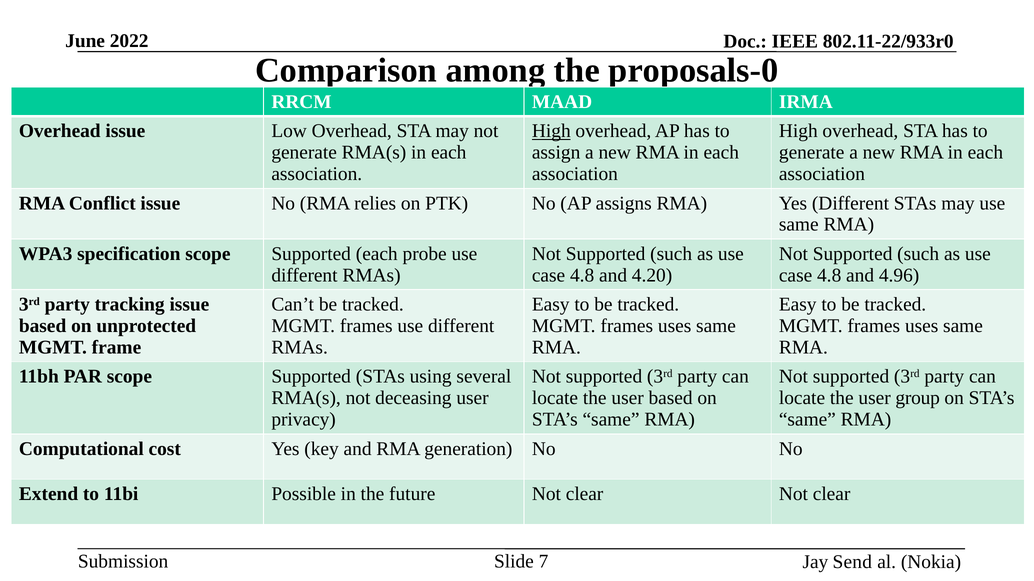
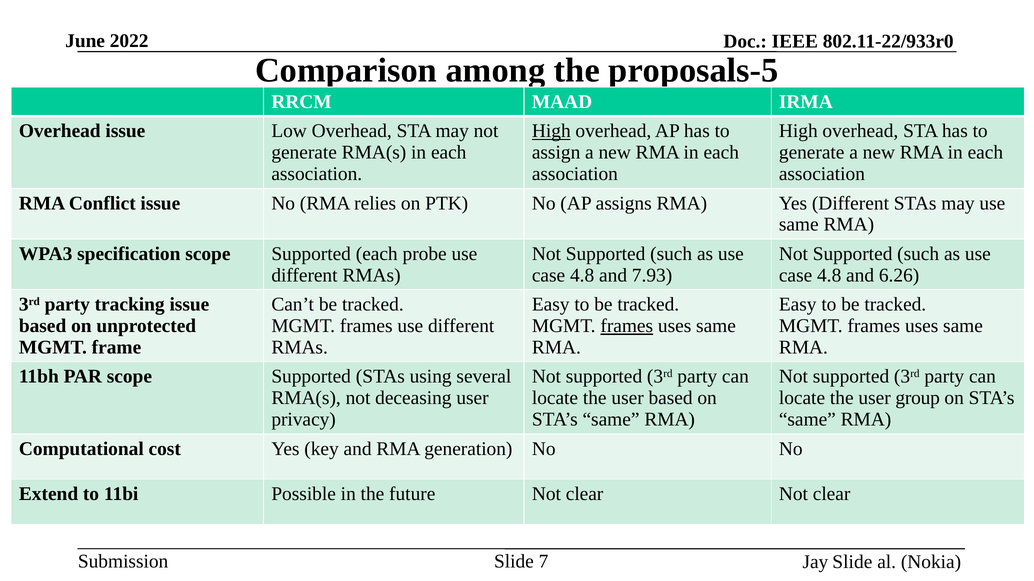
proposals-0: proposals-0 -> proposals-5 (693, 70)
4.20: 4.20 -> 7.93 (652, 276)
4.96: 4.96 -> 6.26 (899, 276)
frames underline: none -> present (627, 326)
Jay Send: Send -> Slide (852, 563)
